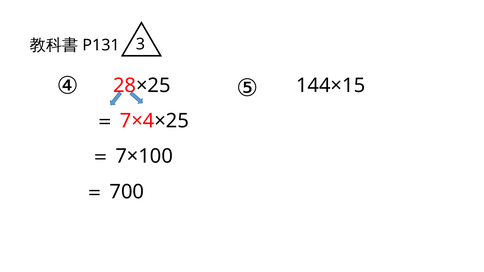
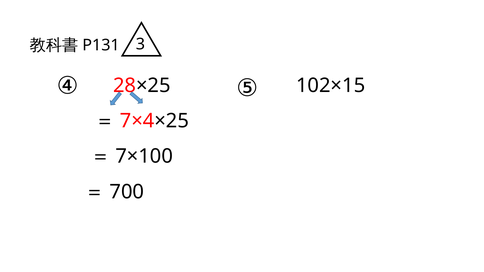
144×15: 144×15 -> 102×15 (331, 86)
